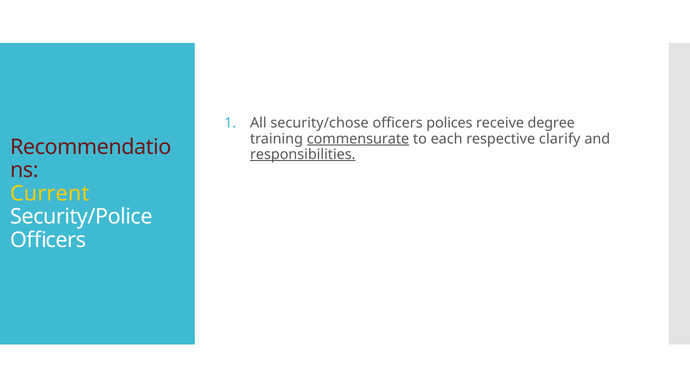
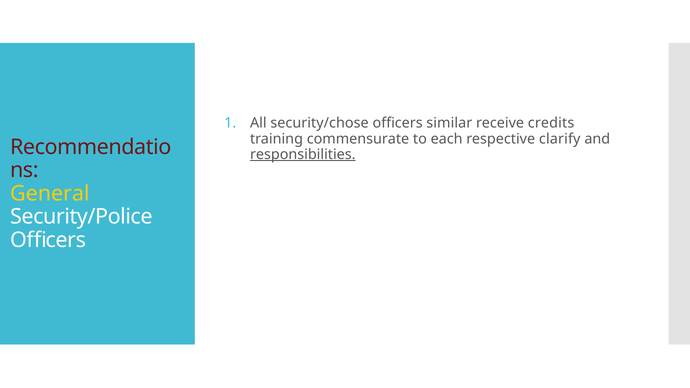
polices: polices -> similar (449, 123)
degree: degree -> credits (551, 123)
commensurate underline: present -> none (358, 139)
Current: Current -> General (50, 194)
